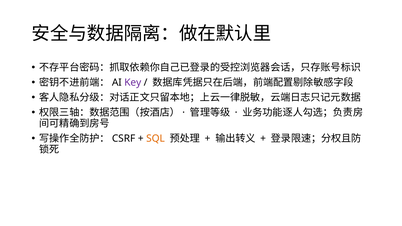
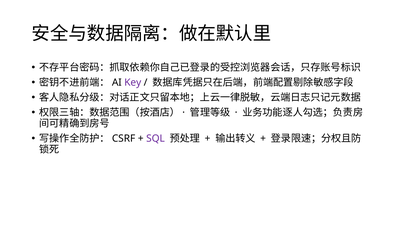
SQL colour: orange -> purple (156, 139)
